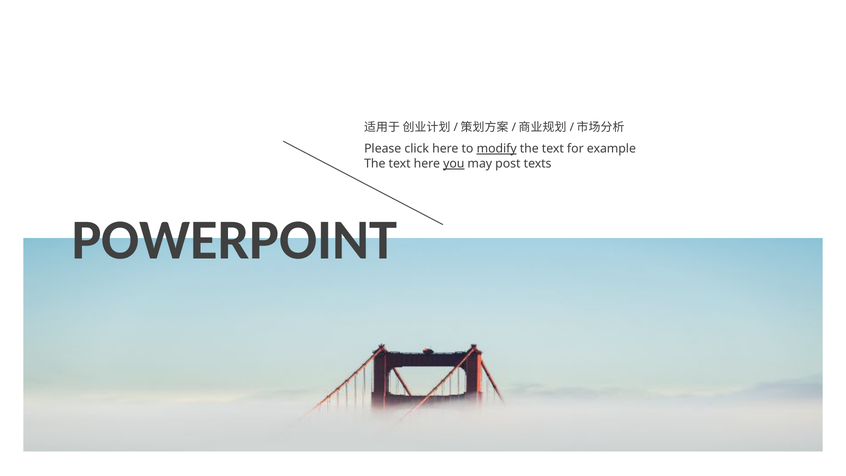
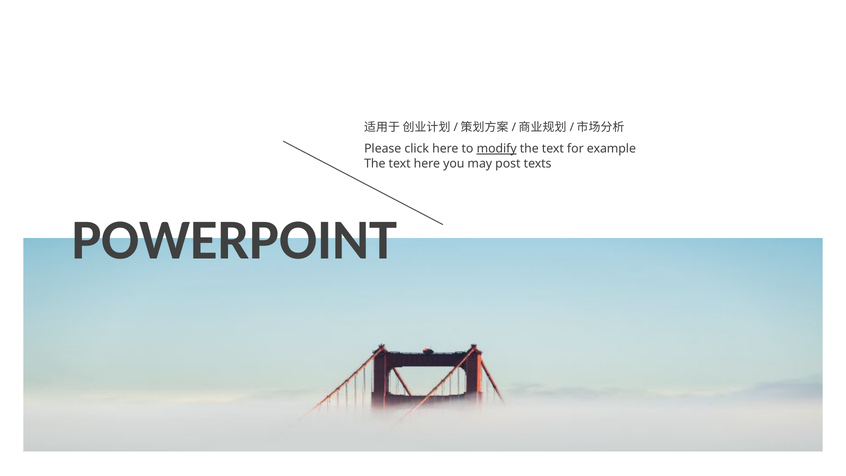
you underline: present -> none (454, 164)
